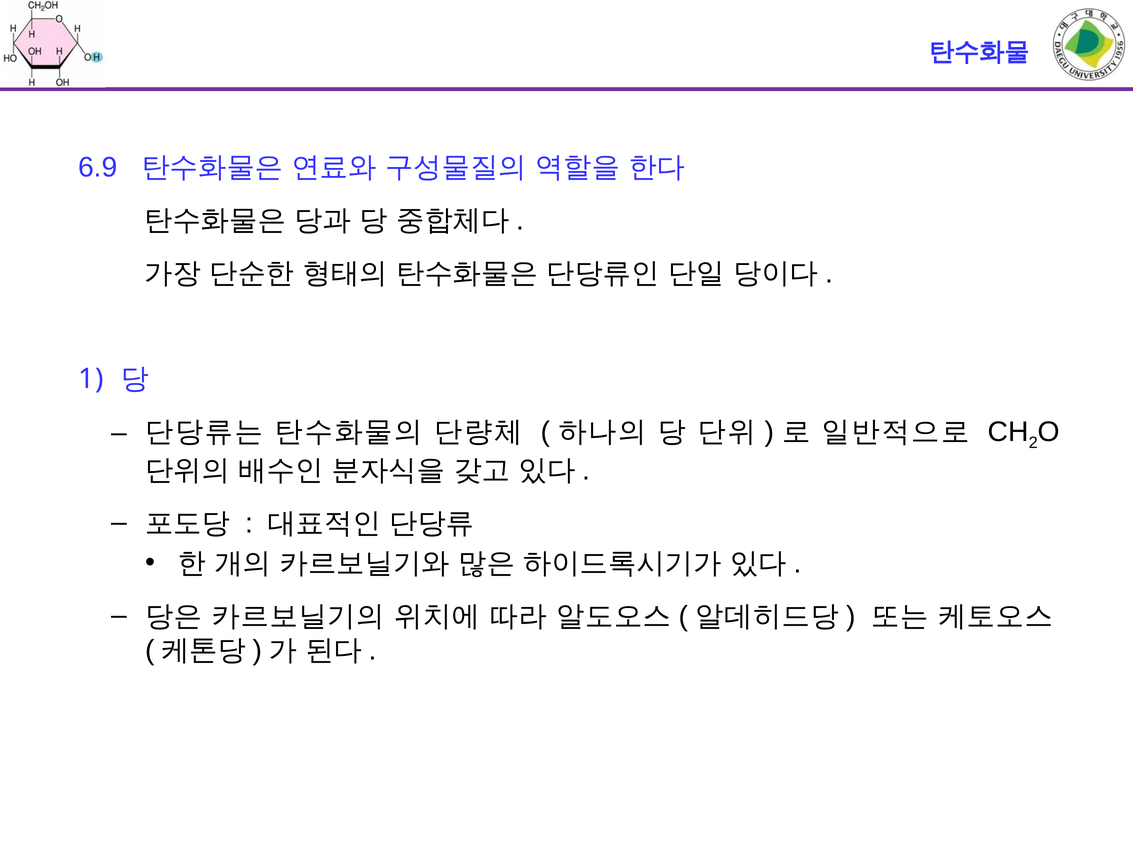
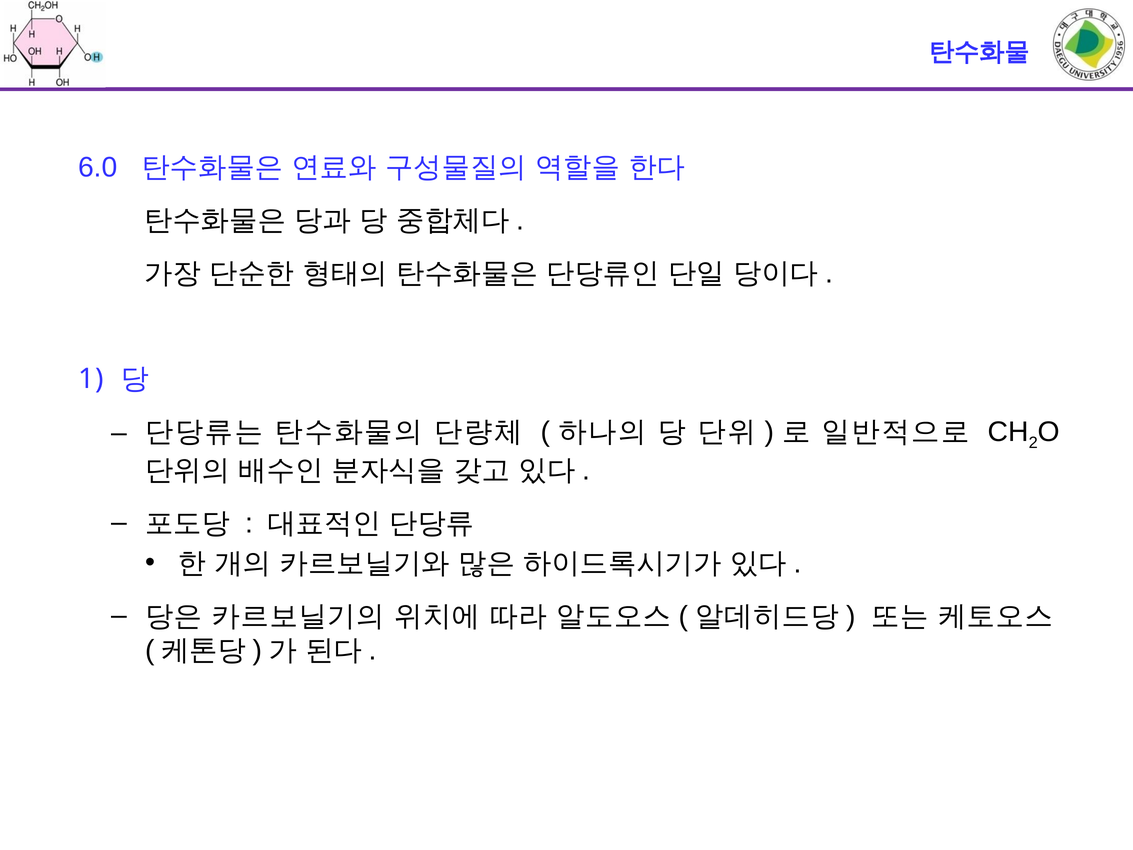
6.9: 6.9 -> 6.0 (98, 167)
